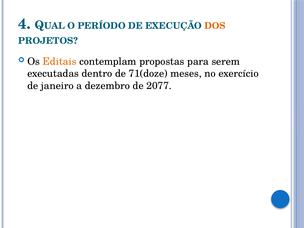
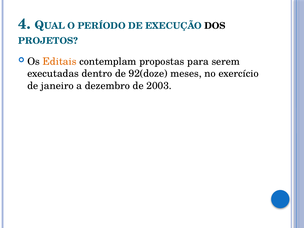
DOS colour: orange -> black (215, 26)
71(doze: 71(doze -> 92(doze (148, 74)
2077: 2077 -> 2003 (159, 86)
